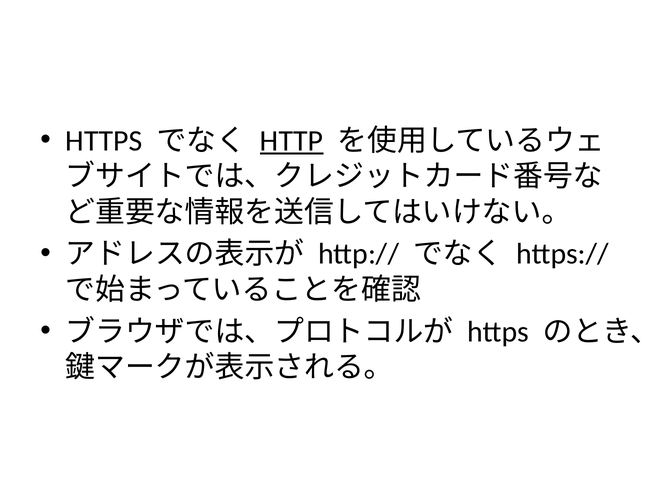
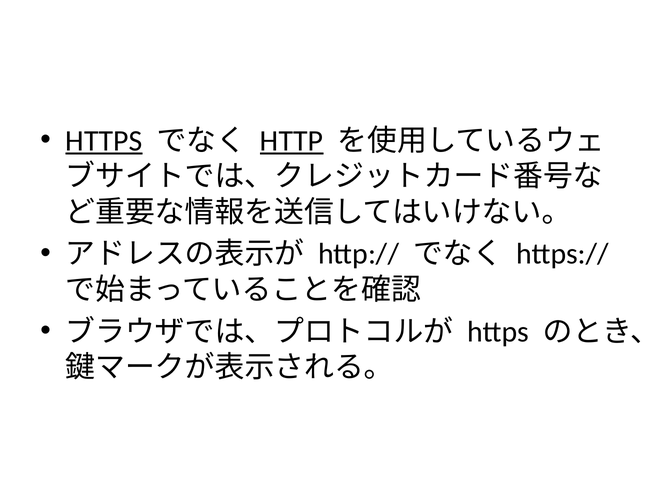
HTTPS underline: none -> present (104, 141)
